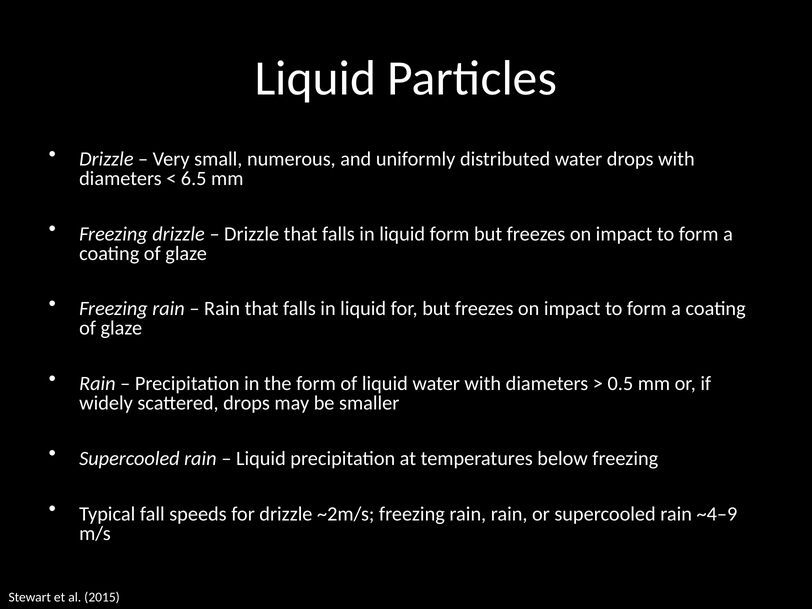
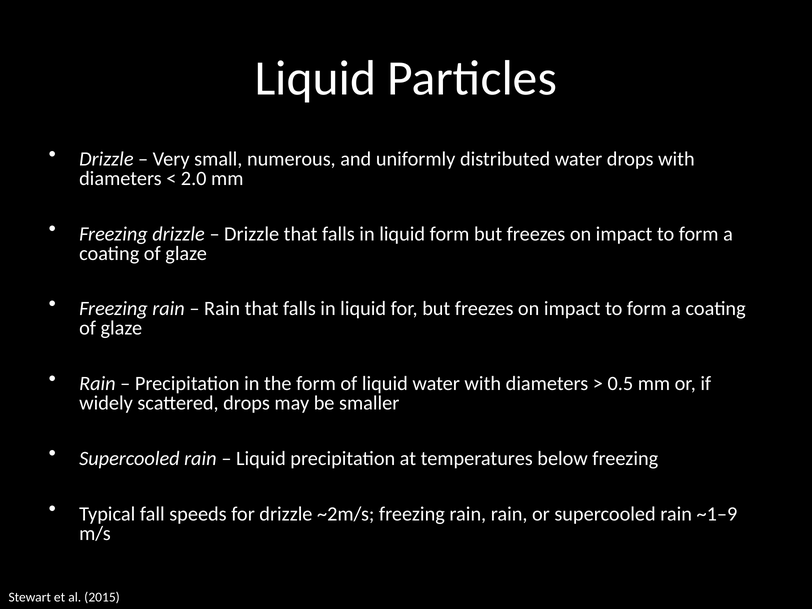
6.5: 6.5 -> 2.0 (194, 178)
~4–9: ~4–9 -> ~1–9 (717, 514)
